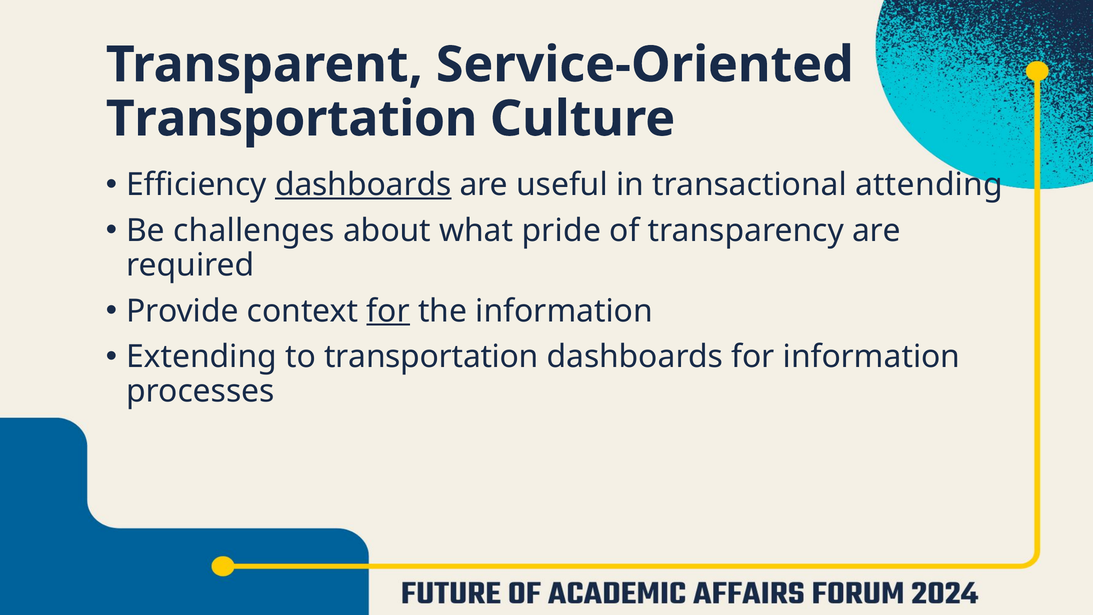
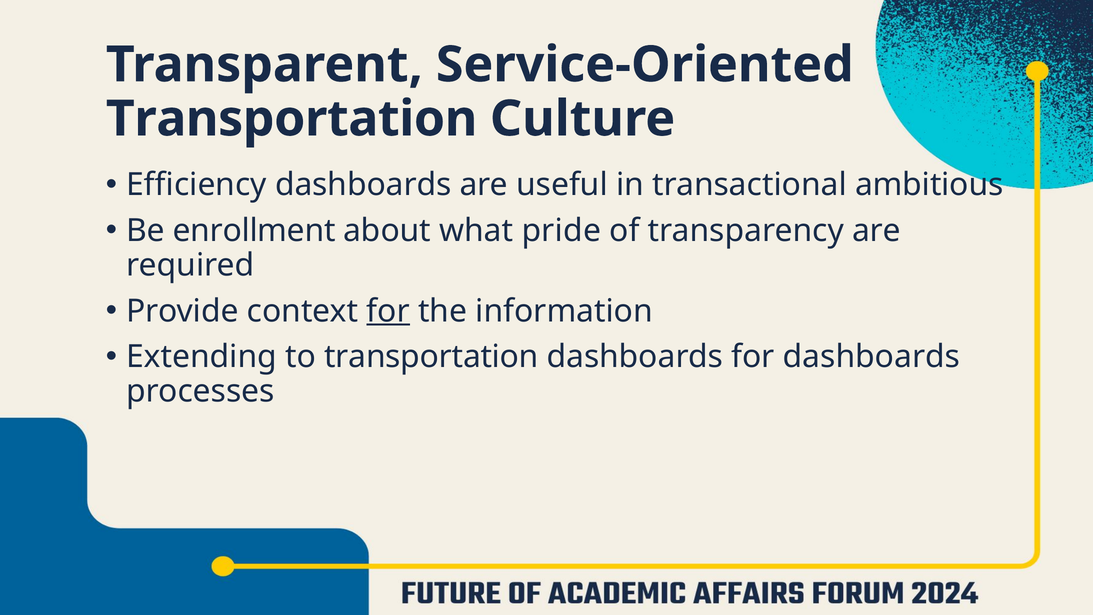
dashboards underline: present -> none (363, 185)
attending: attending -> ambitious (929, 185)
challenges: challenges -> enrollment (254, 231)
for information: information -> dashboards (871, 357)
